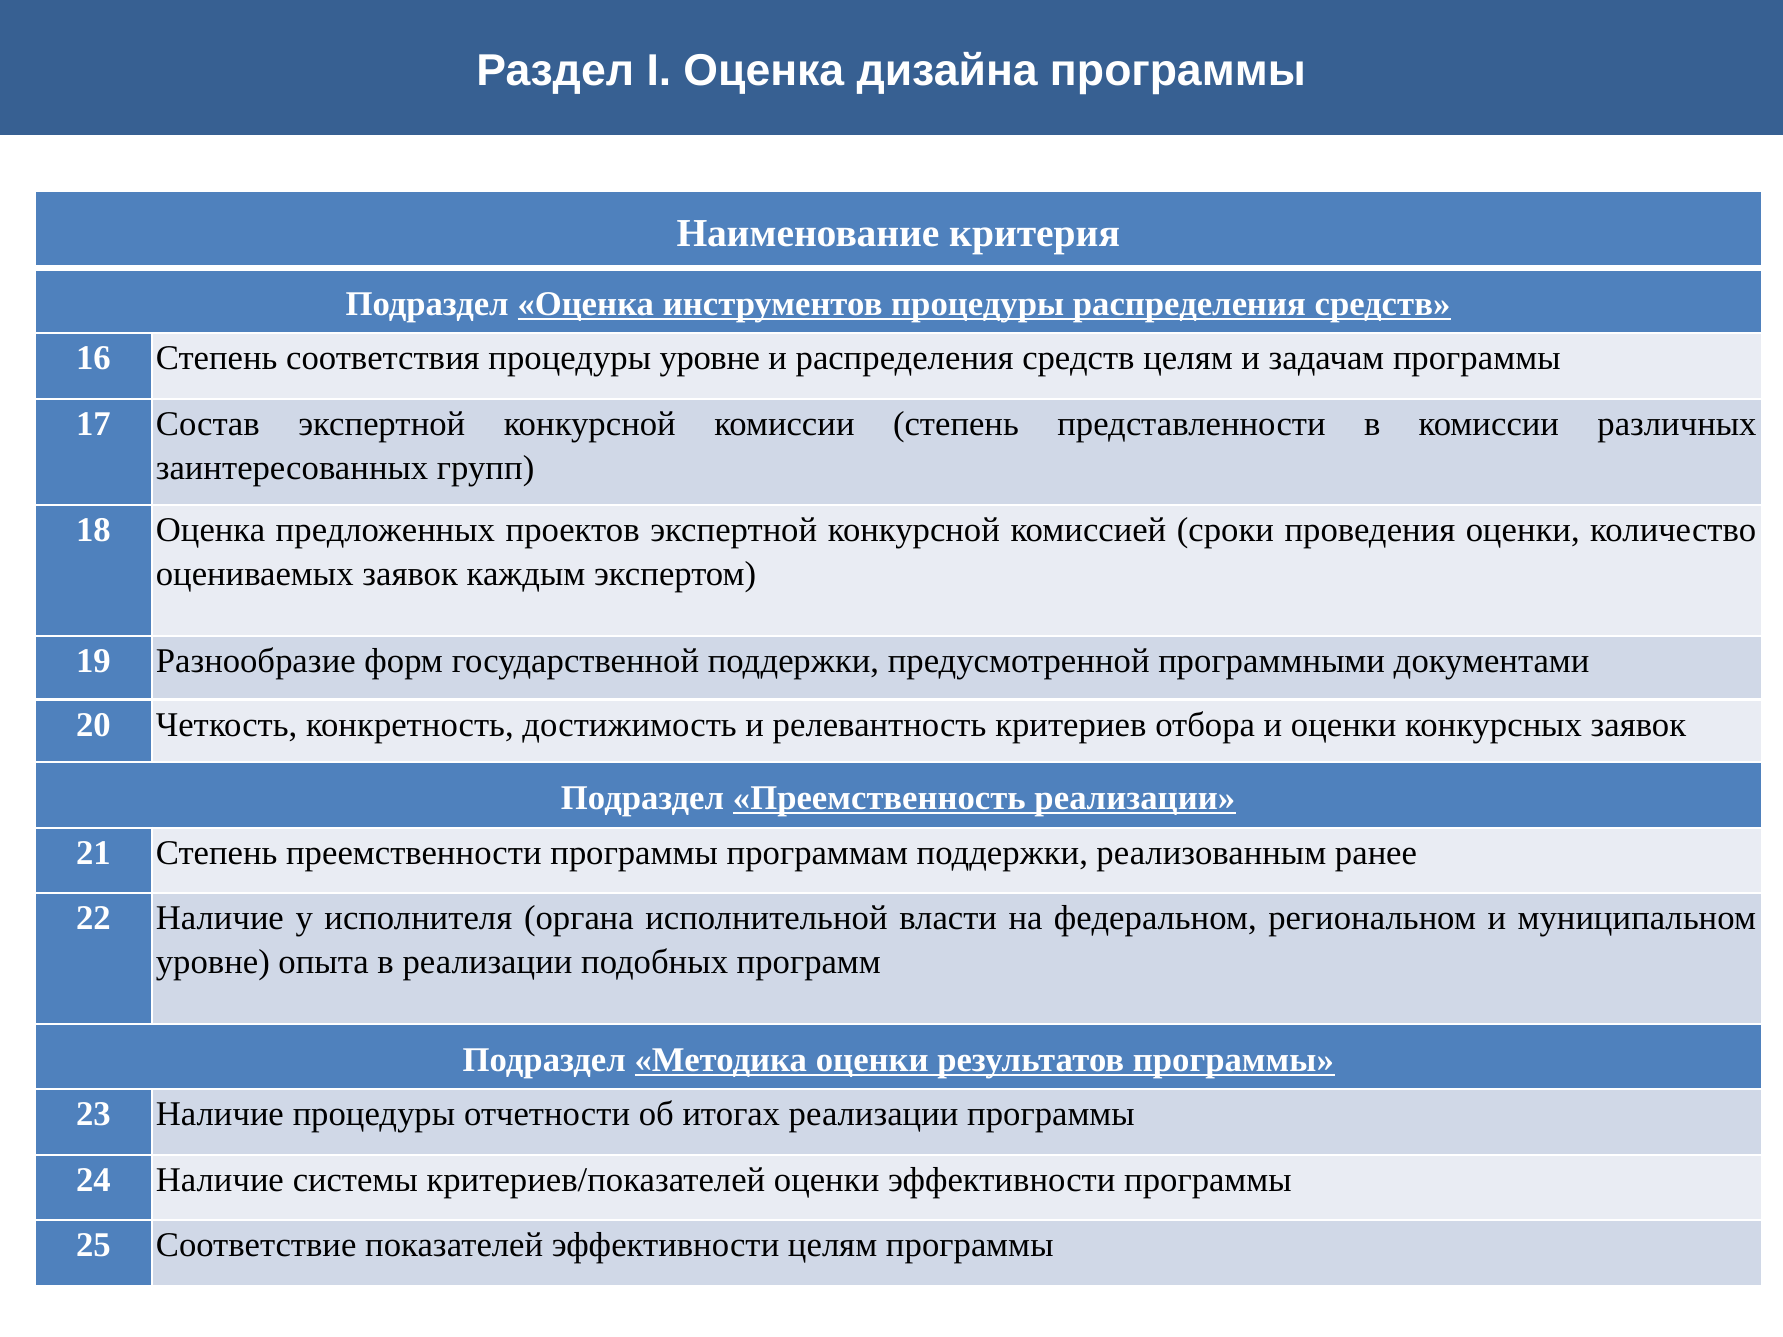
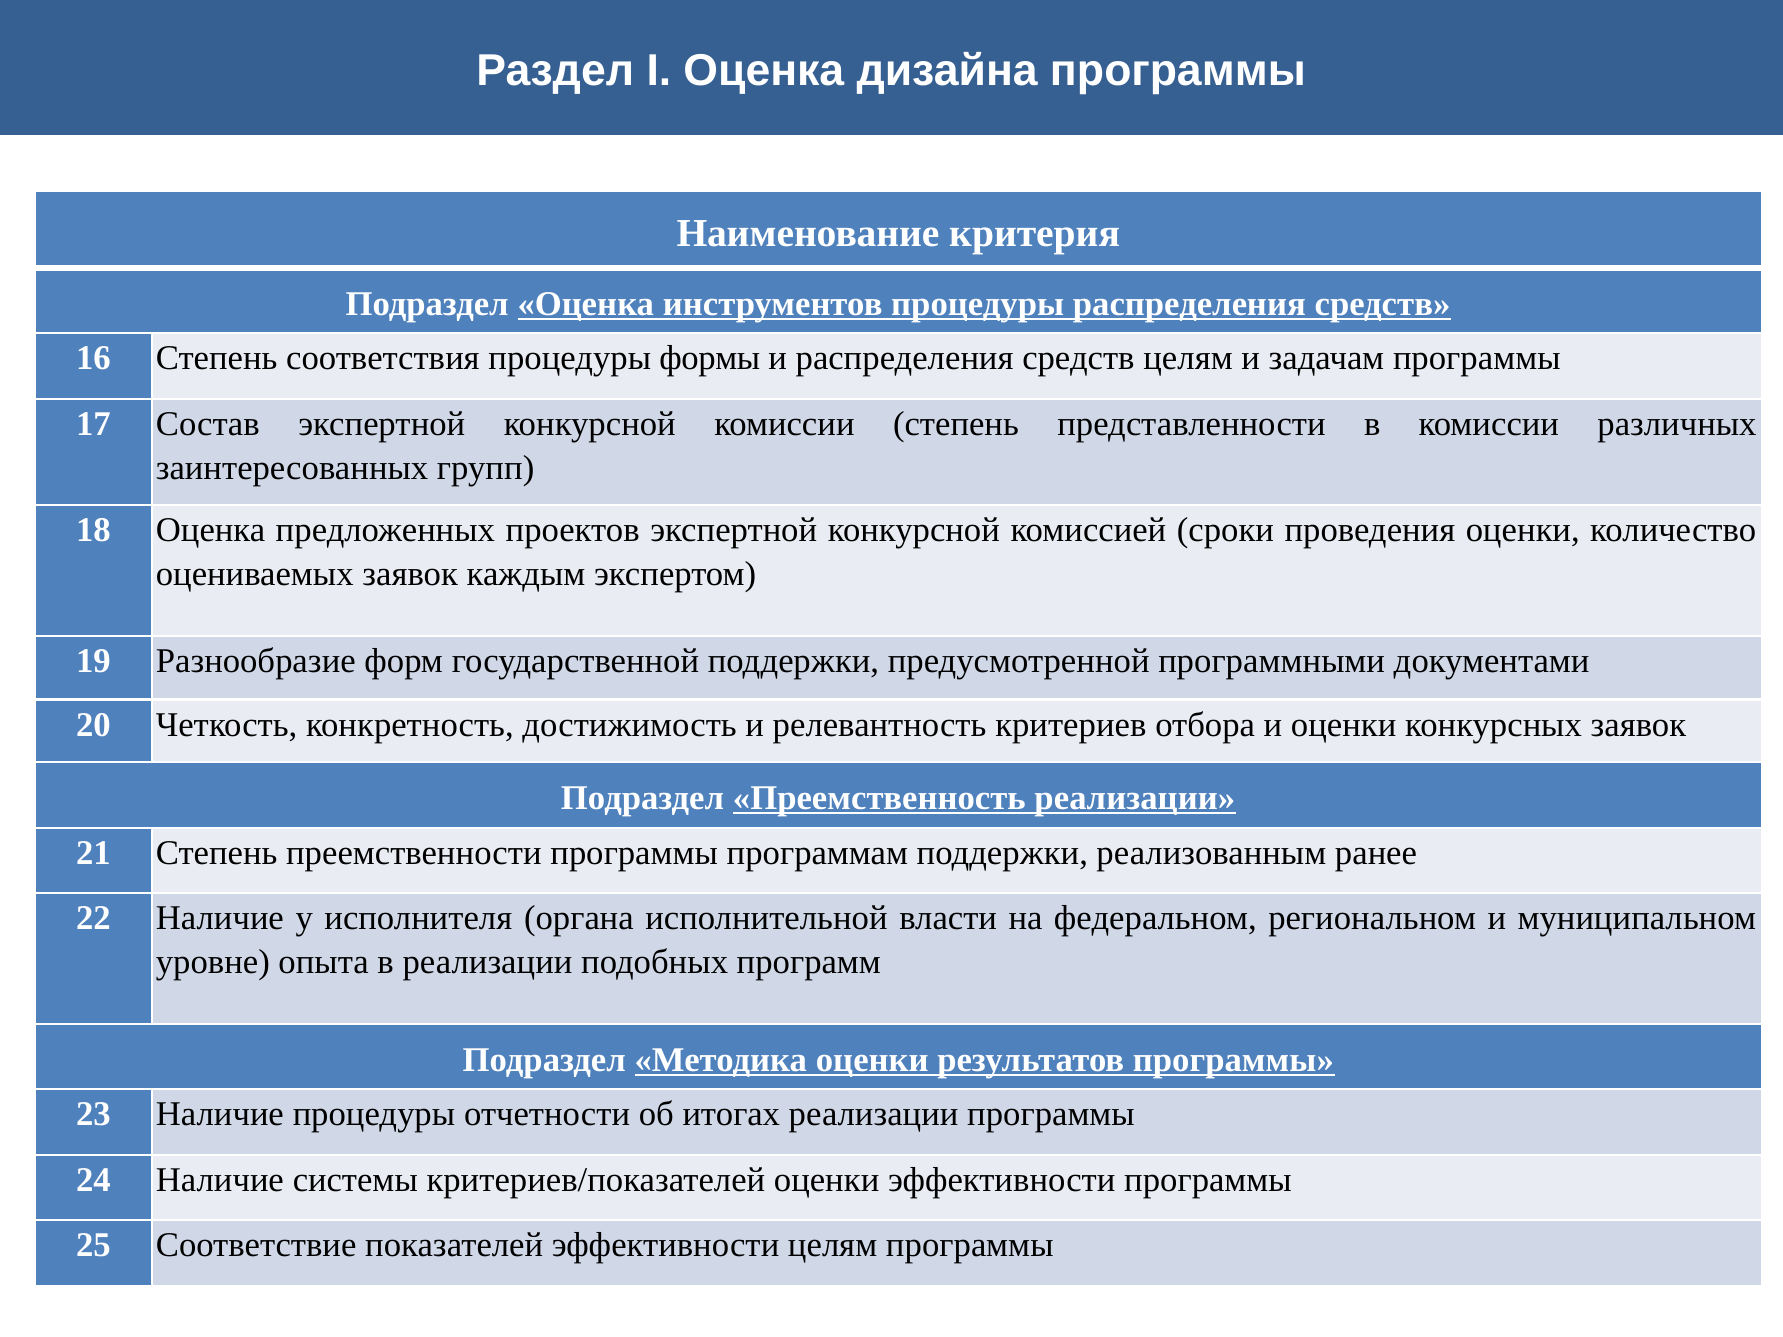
процедуры уровне: уровне -> формы (710, 359)
